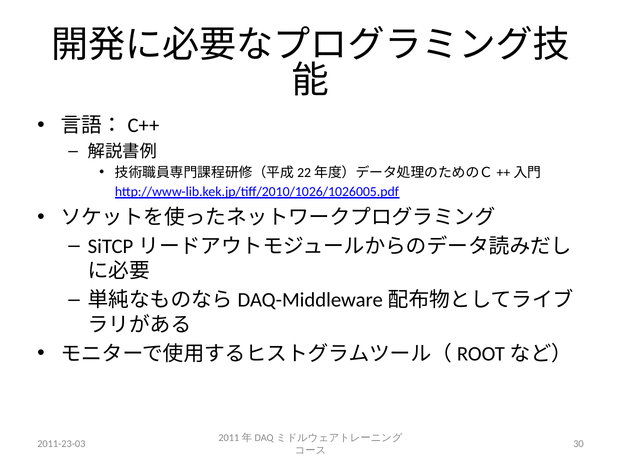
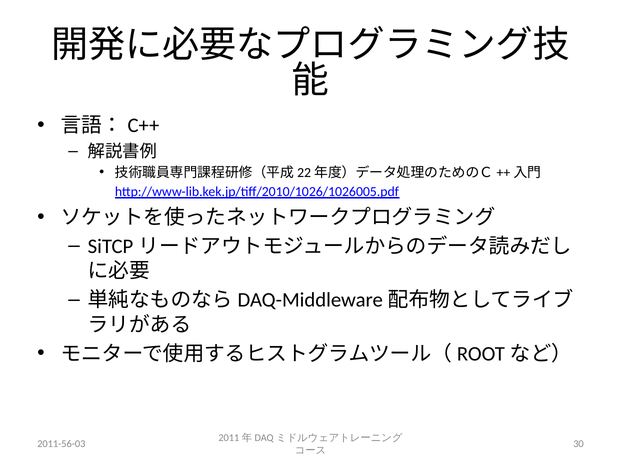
2011-23-03: 2011-23-03 -> 2011-56-03 (61, 445)
